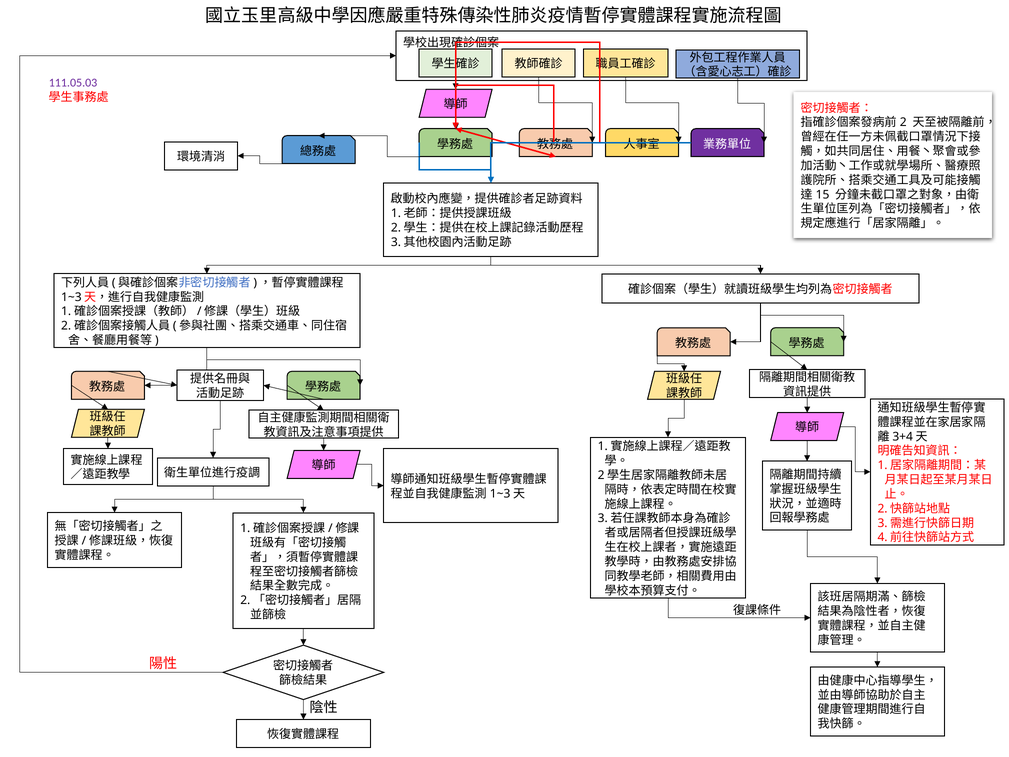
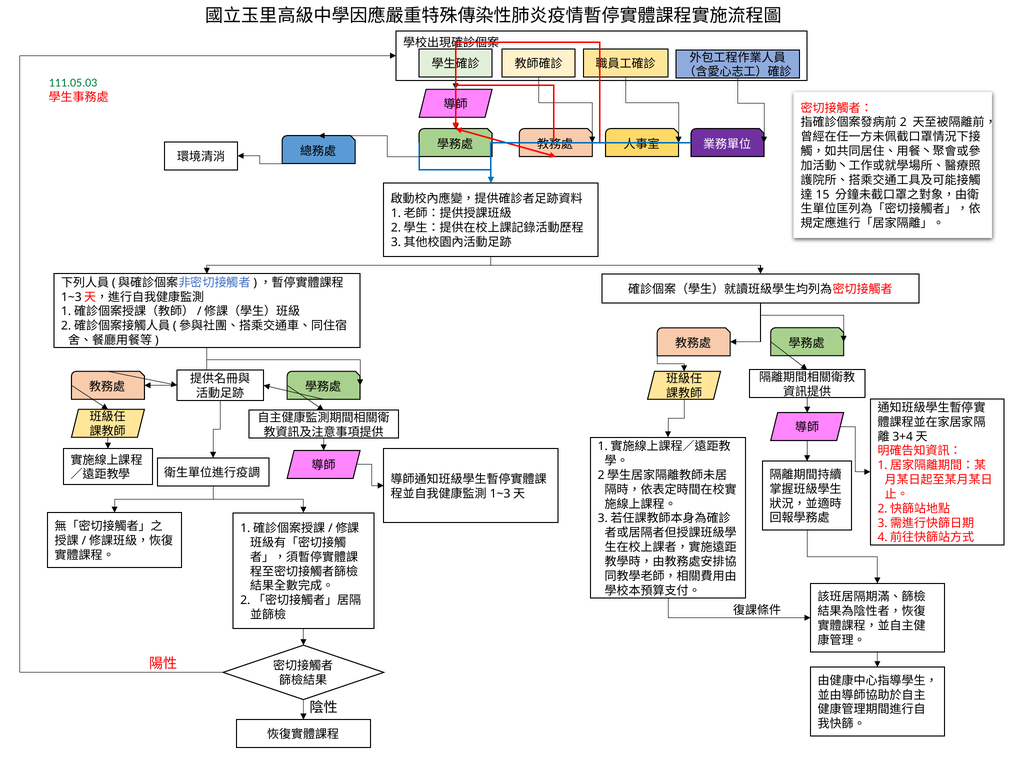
111.05.03 colour: purple -> green (73, 83)
